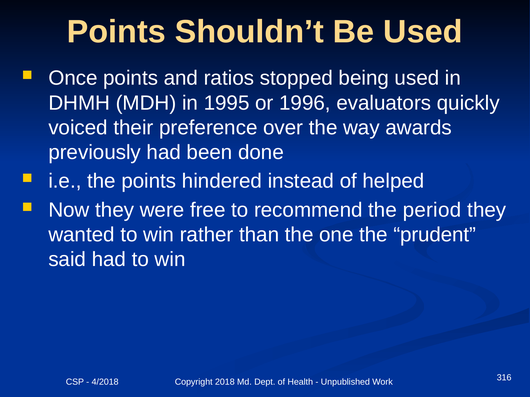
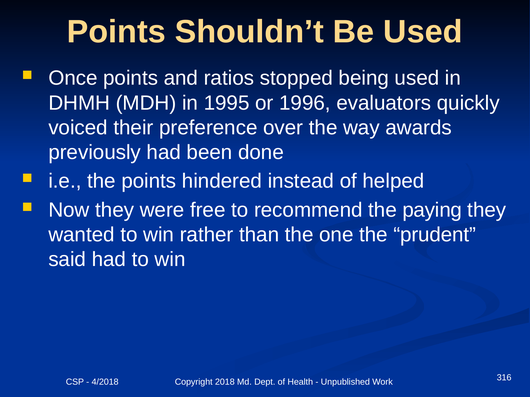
period: period -> paying (432, 210)
